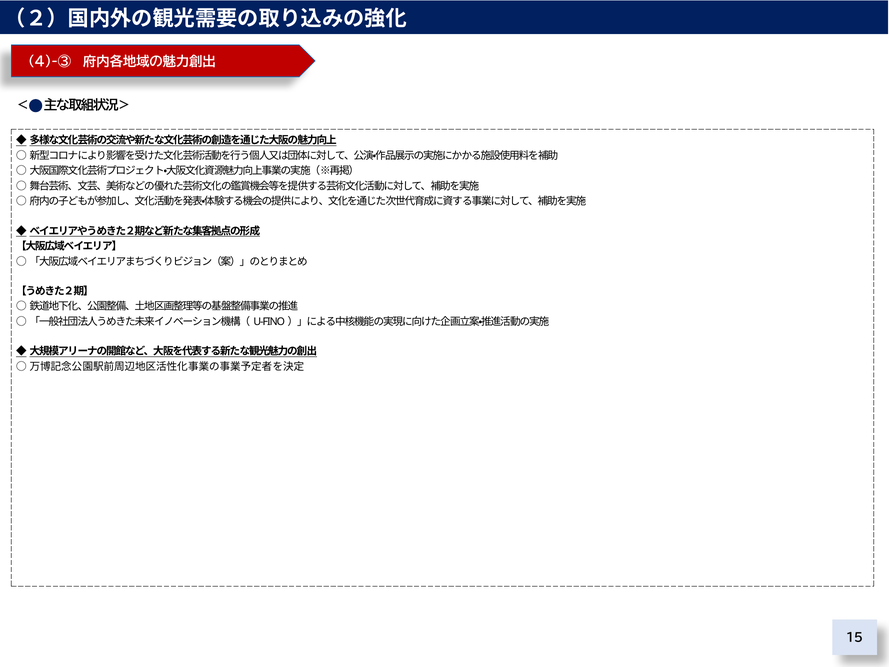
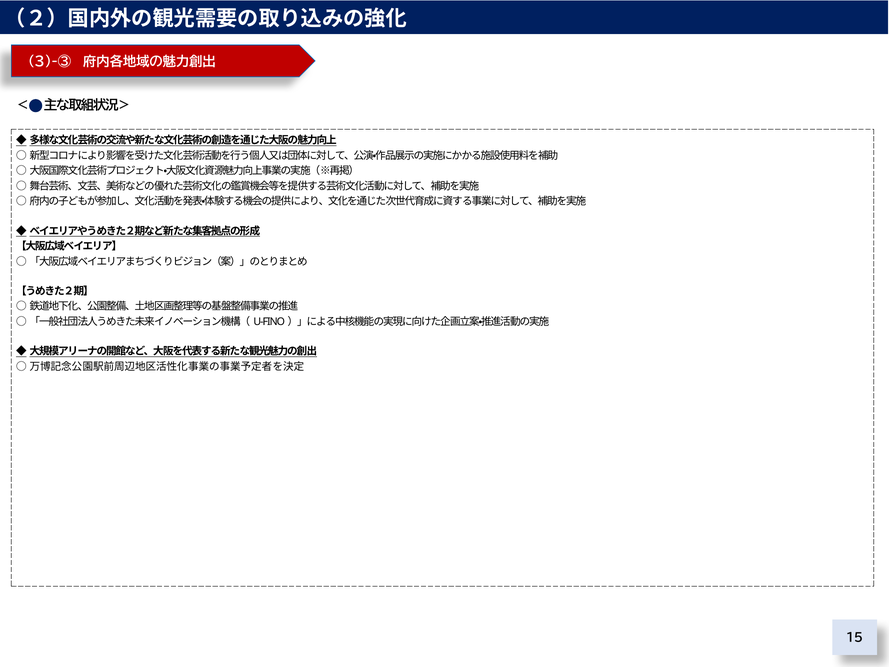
4)-③: 4)-③ -> 3)-③ (50, 62)
